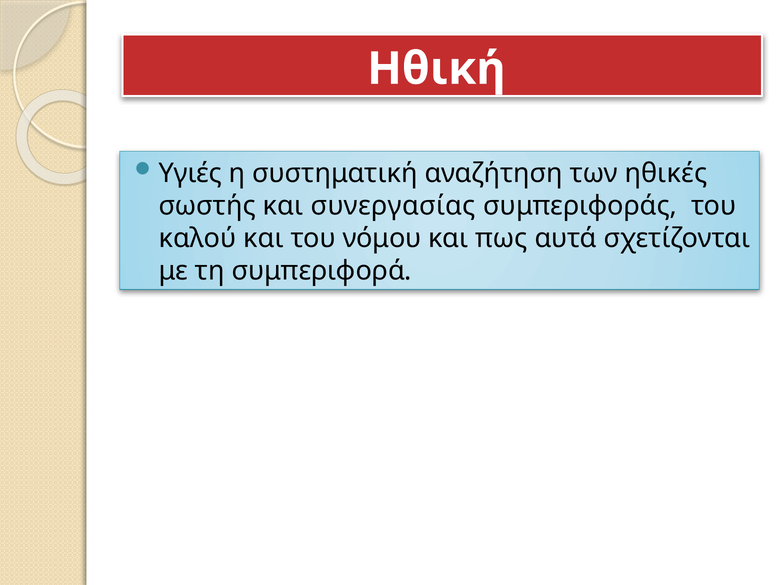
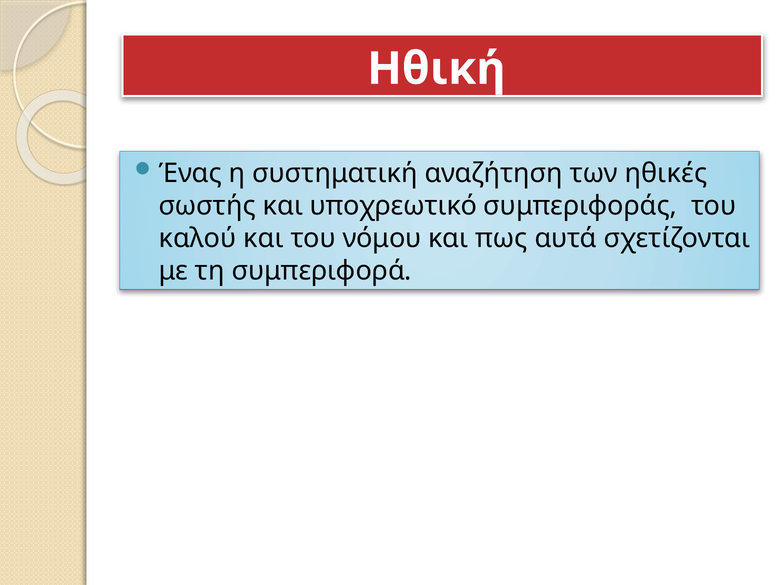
Υγιές: Υγιές -> Ένας (190, 173)
συνεργασίας: συνεργασίας -> υποχρεωτικό (393, 206)
